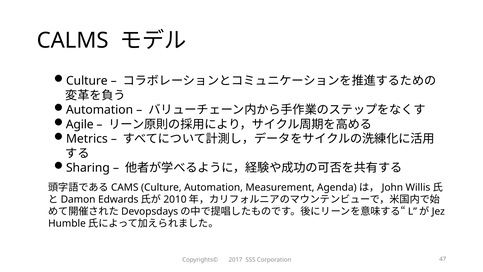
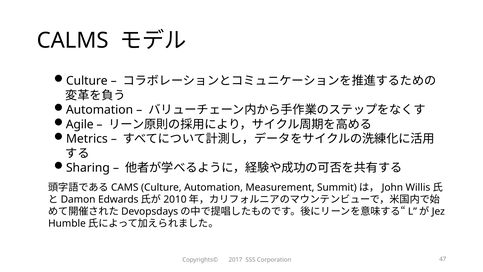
Agenda: Agenda -> Summit (337, 187)
